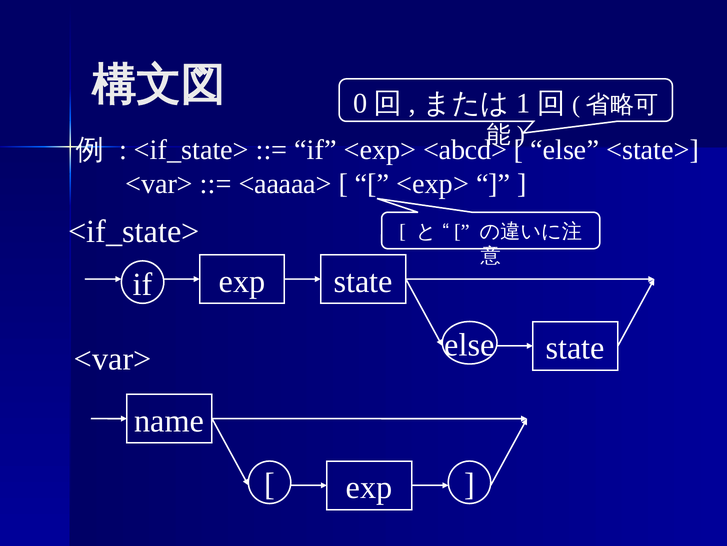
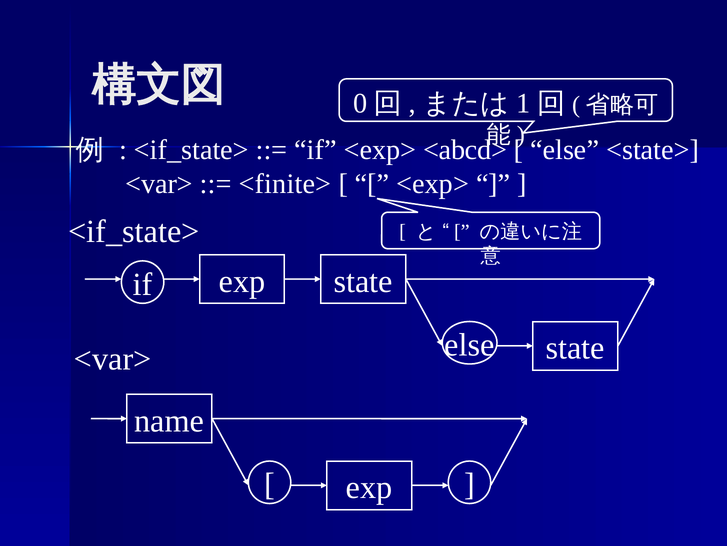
<aaaaa>: <aaaaa> -> <finite> (285, 184)
